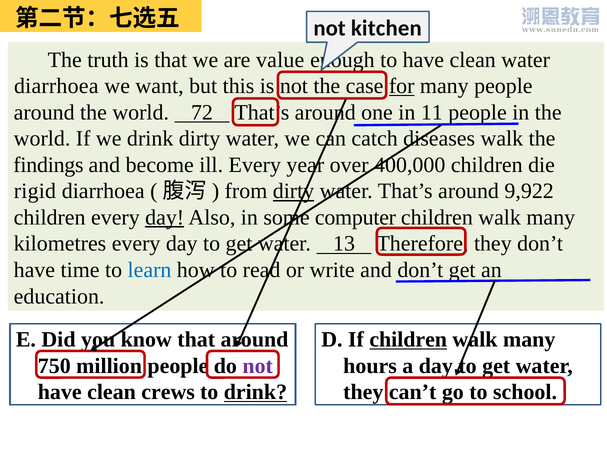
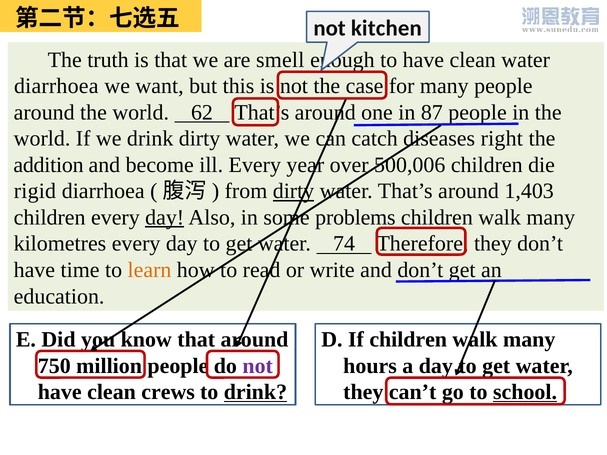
value: value -> smell (280, 60)
for underline: present -> none (402, 86)
72: 72 -> 62 (202, 112)
11: 11 -> 87 (432, 112)
diseases walk: walk -> right (502, 139)
findings: findings -> addition (48, 165)
400,000: 400,000 -> 500,006 (410, 165)
9,922: 9,922 -> 1,403 (529, 191)
computer: computer -> problems (355, 218)
13: 13 -> 74 (344, 244)
learn colour: blue -> orange (149, 270)
children underline: present -> none (408, 340)
school underline: none -> present (525, 392)
